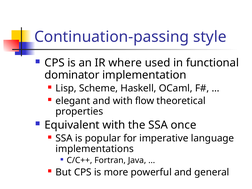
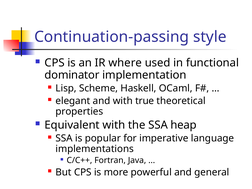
flow: flow -> true (145, 101)
once: once -> heap (184, 125)
